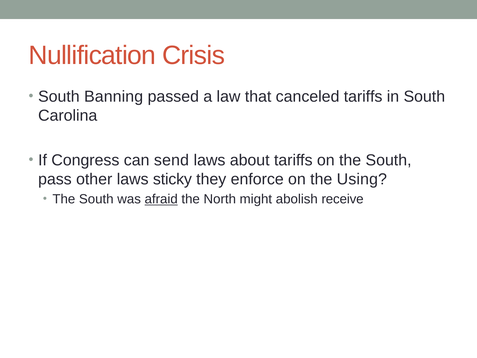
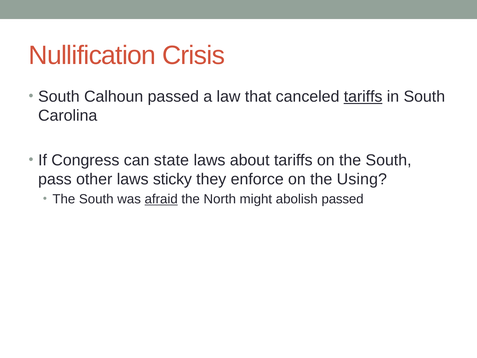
Banning: Banning -> Calhoun (114, 97)
tariffs underline: none -> present (363, 97)
send: send -> state (171, 160)
abolish receive: receive -> passed (343, 199)
